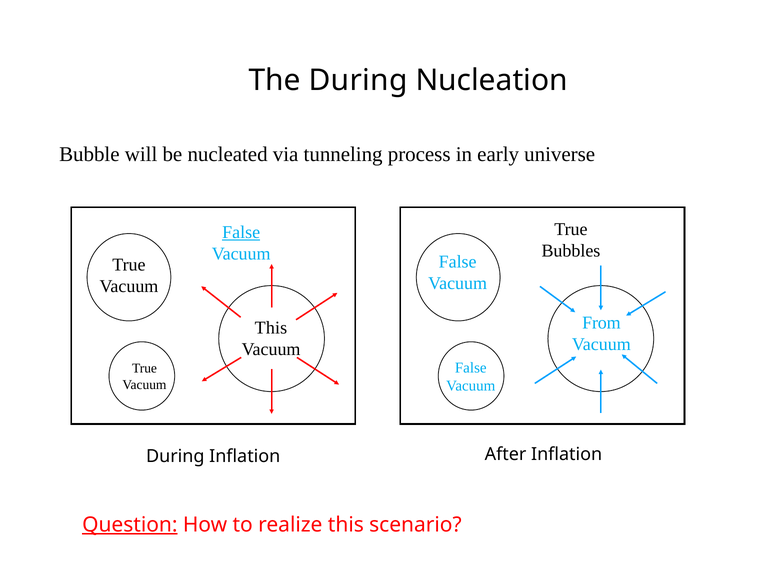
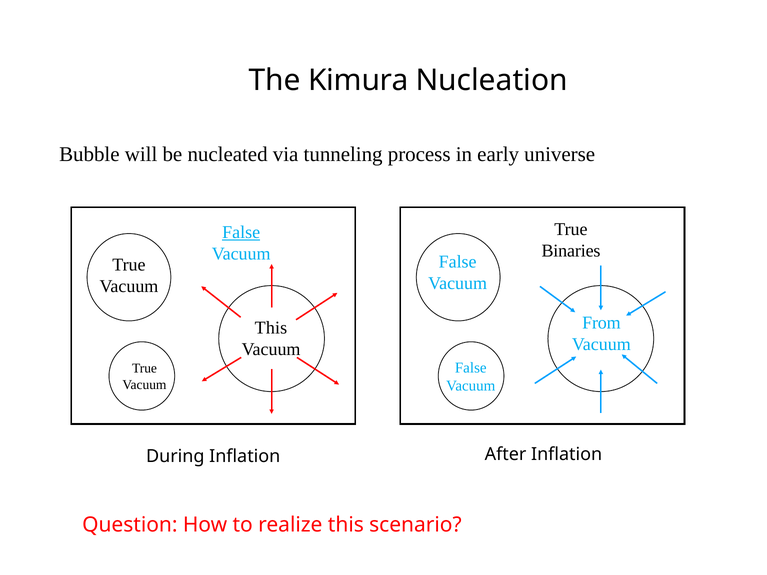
The During: During -> Kimura (358, 80)
Bubbles: Bubbles -> Binaries (571, 251)
Question underline: present -> none (130, 525)
